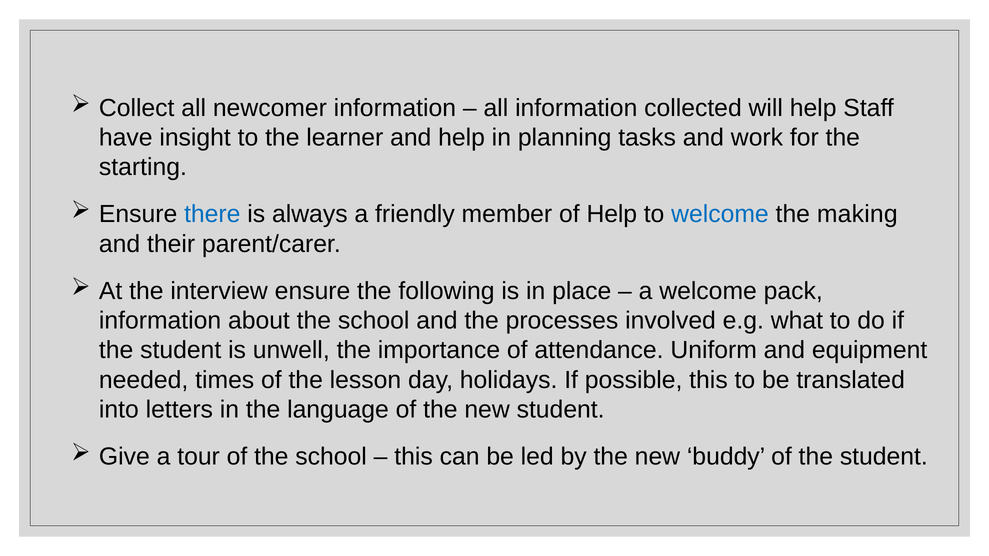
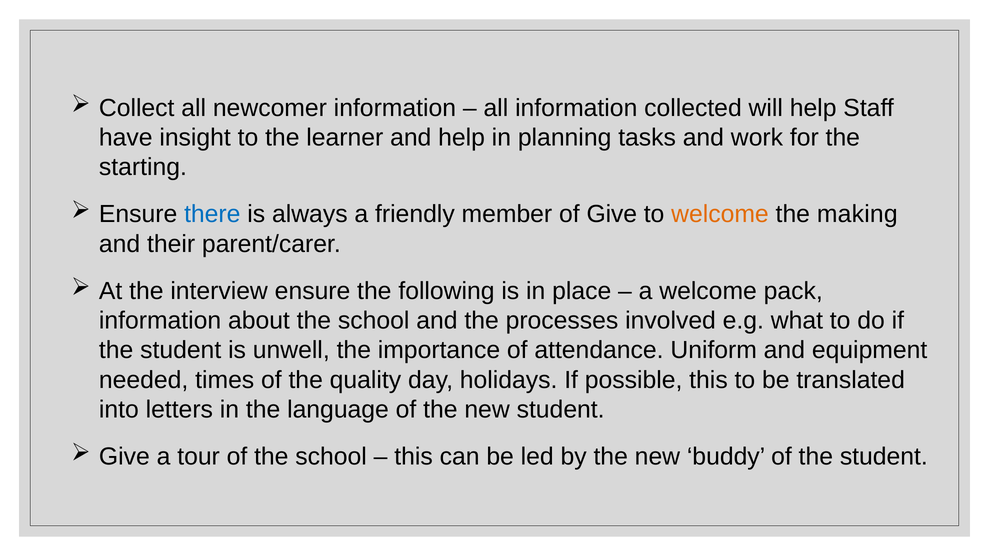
of Help: Help -> Give (612, 214)
welcome colour: blue -> orange (720, 214)
lesson: lesson -> quality (365, 380)
